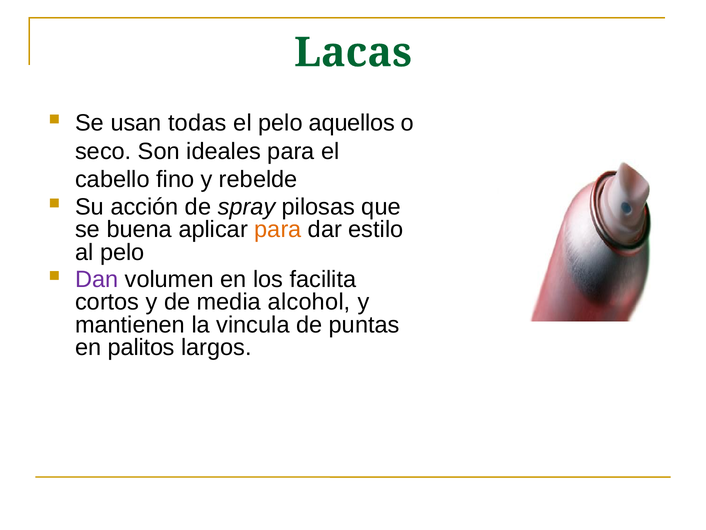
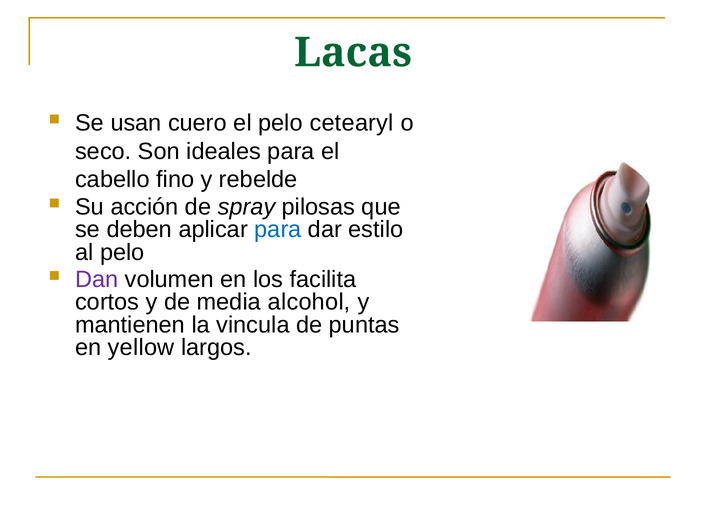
todas: todas -> cuero (197, 123)
aquellos: aquellos -> cetearyl (352, 123)
buena: buena -> deben (139, 229)
para colour: orange -> blue (278, 229)
palitos: palitos -> yellow (141, 347)
